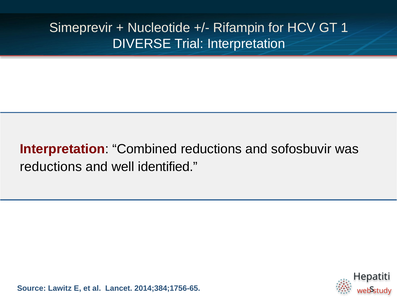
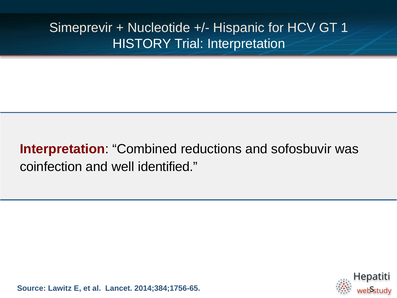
Rifampin: Rifampin -> Hispanic (239, 28)
DIVERSE: DIVERSE -> HISTORY (142, 44)
reductions: reductions -> coinfection (51, 167)
